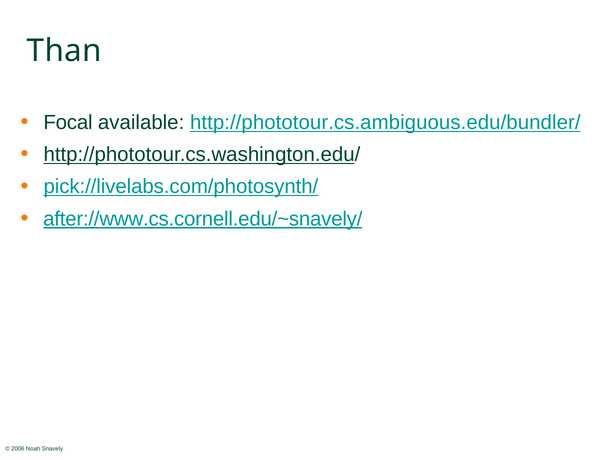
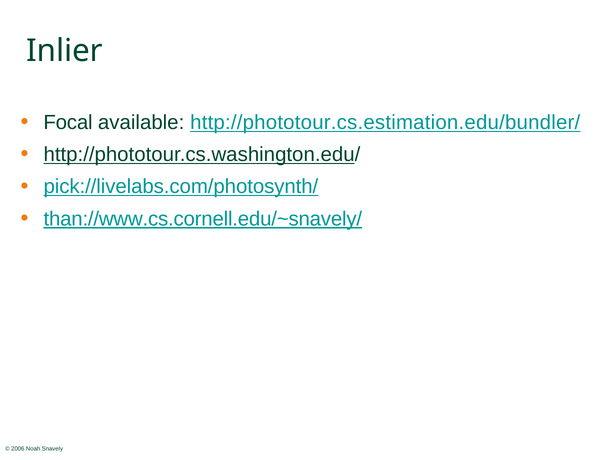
Than: Than -> Inlier (65, 51)
http://phototour.cs.ambiguous.edu/bundler/: http://phototour.cs.ambiguous.edu/bundler/ -> http://phototour.cs.estimation.edu/bundler/ (385, 122)
after://www.cs.cornell.edu/~snavely/: after://www.cs.cornell.edu/~snavely/ -> than://www.cs.cornell.edu/~snavely/ (203, 219)
